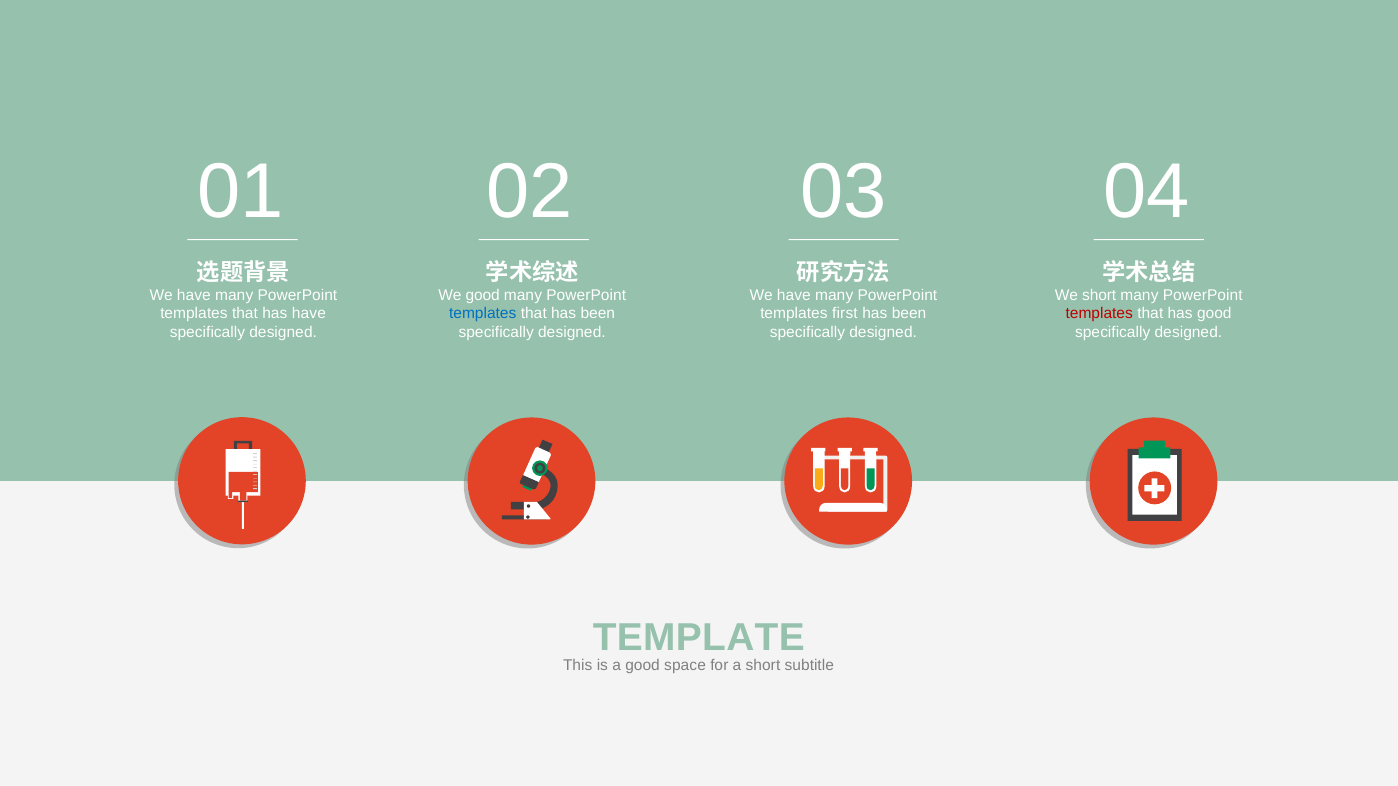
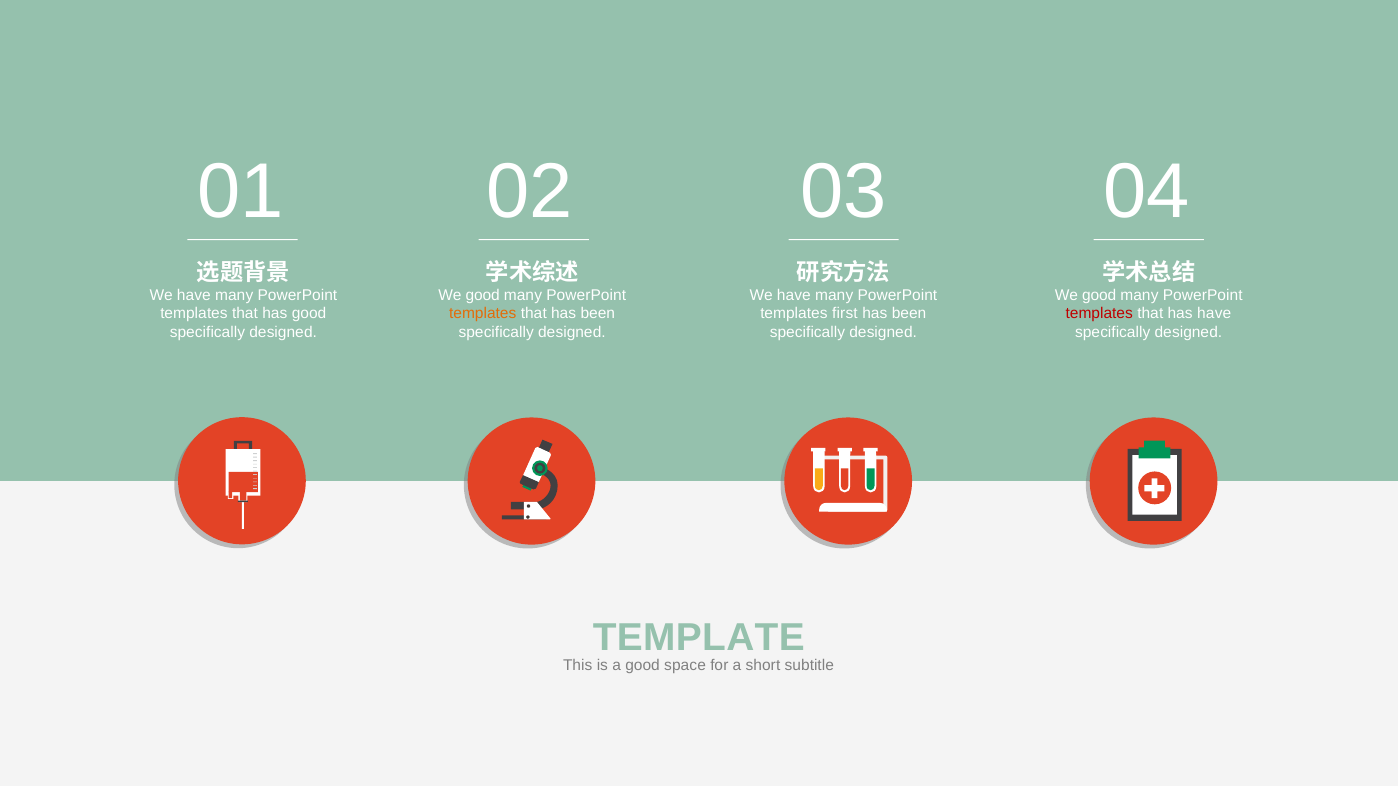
short: short -> good (1099, 295)
has have: have -> good (309, 314)
templates colour: blue -> orange (483, 314)
has good: good -> have (1214, 314)
